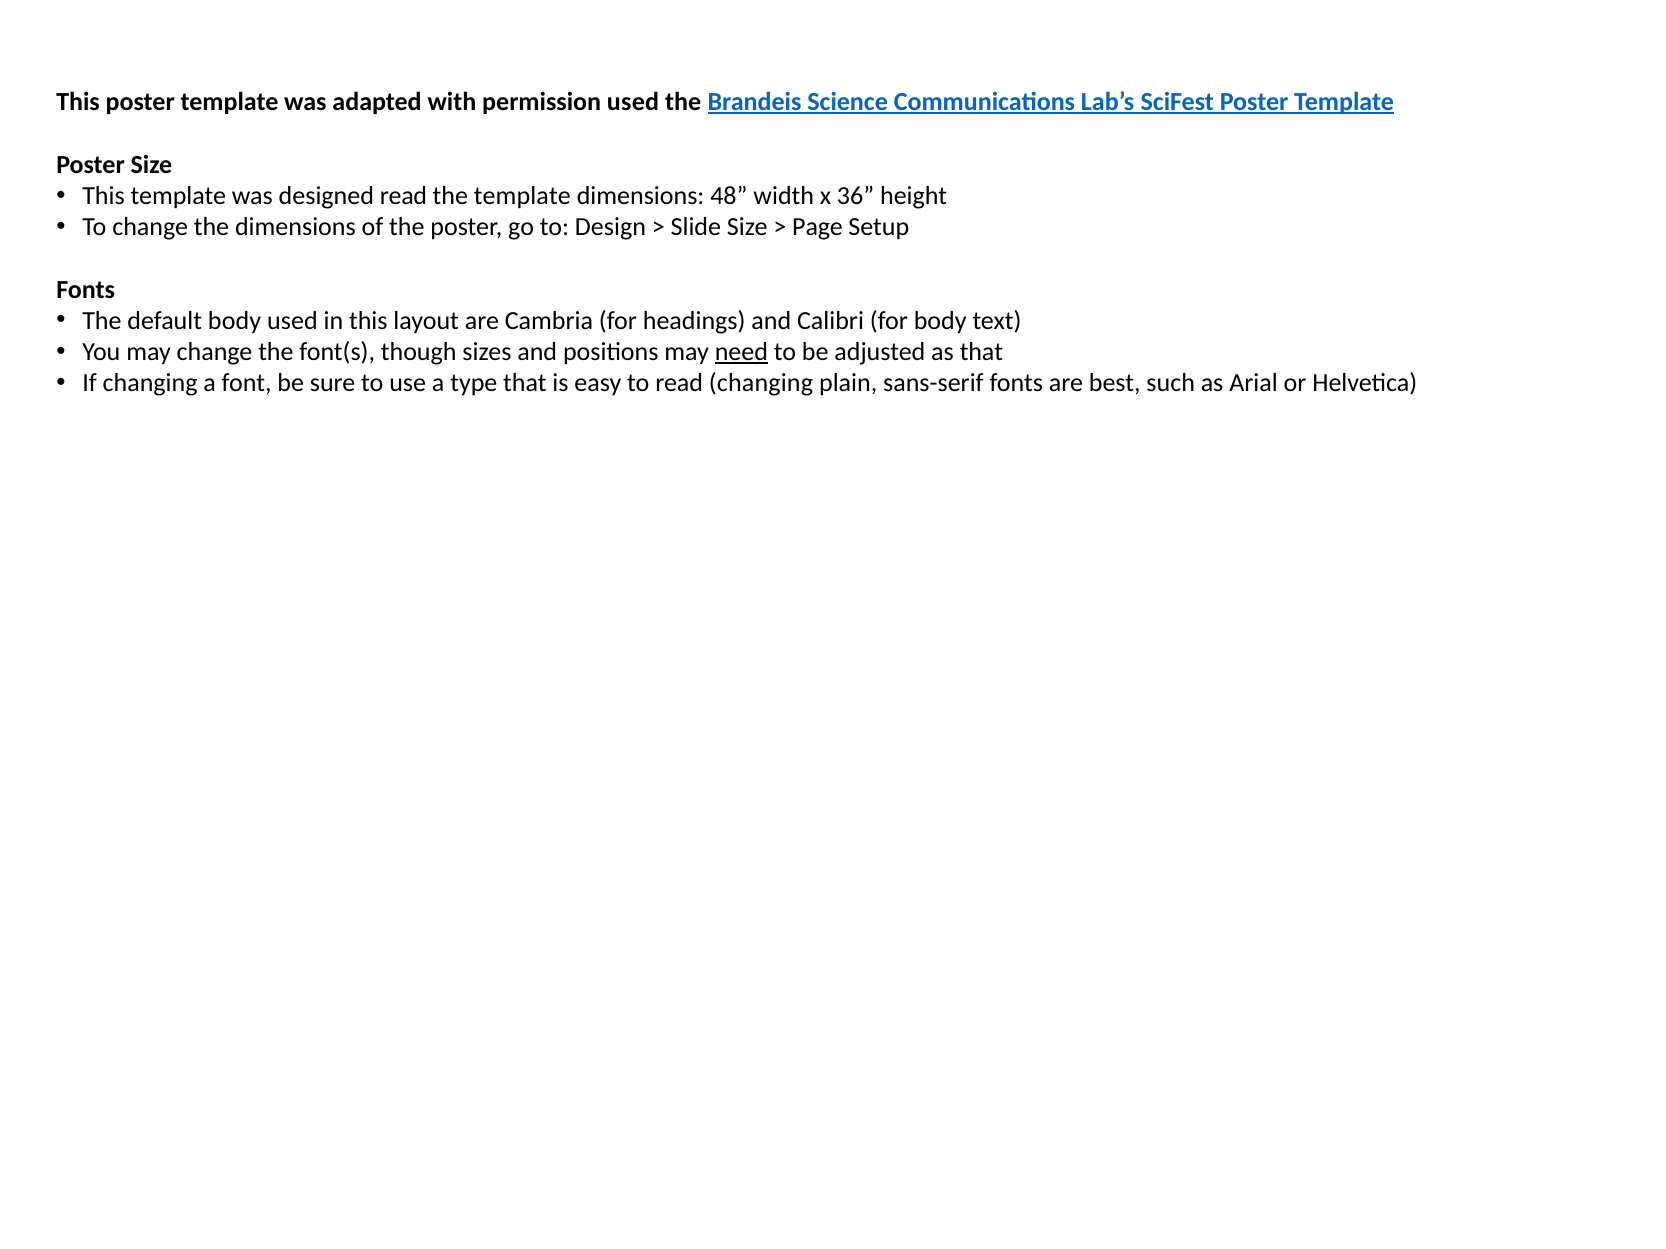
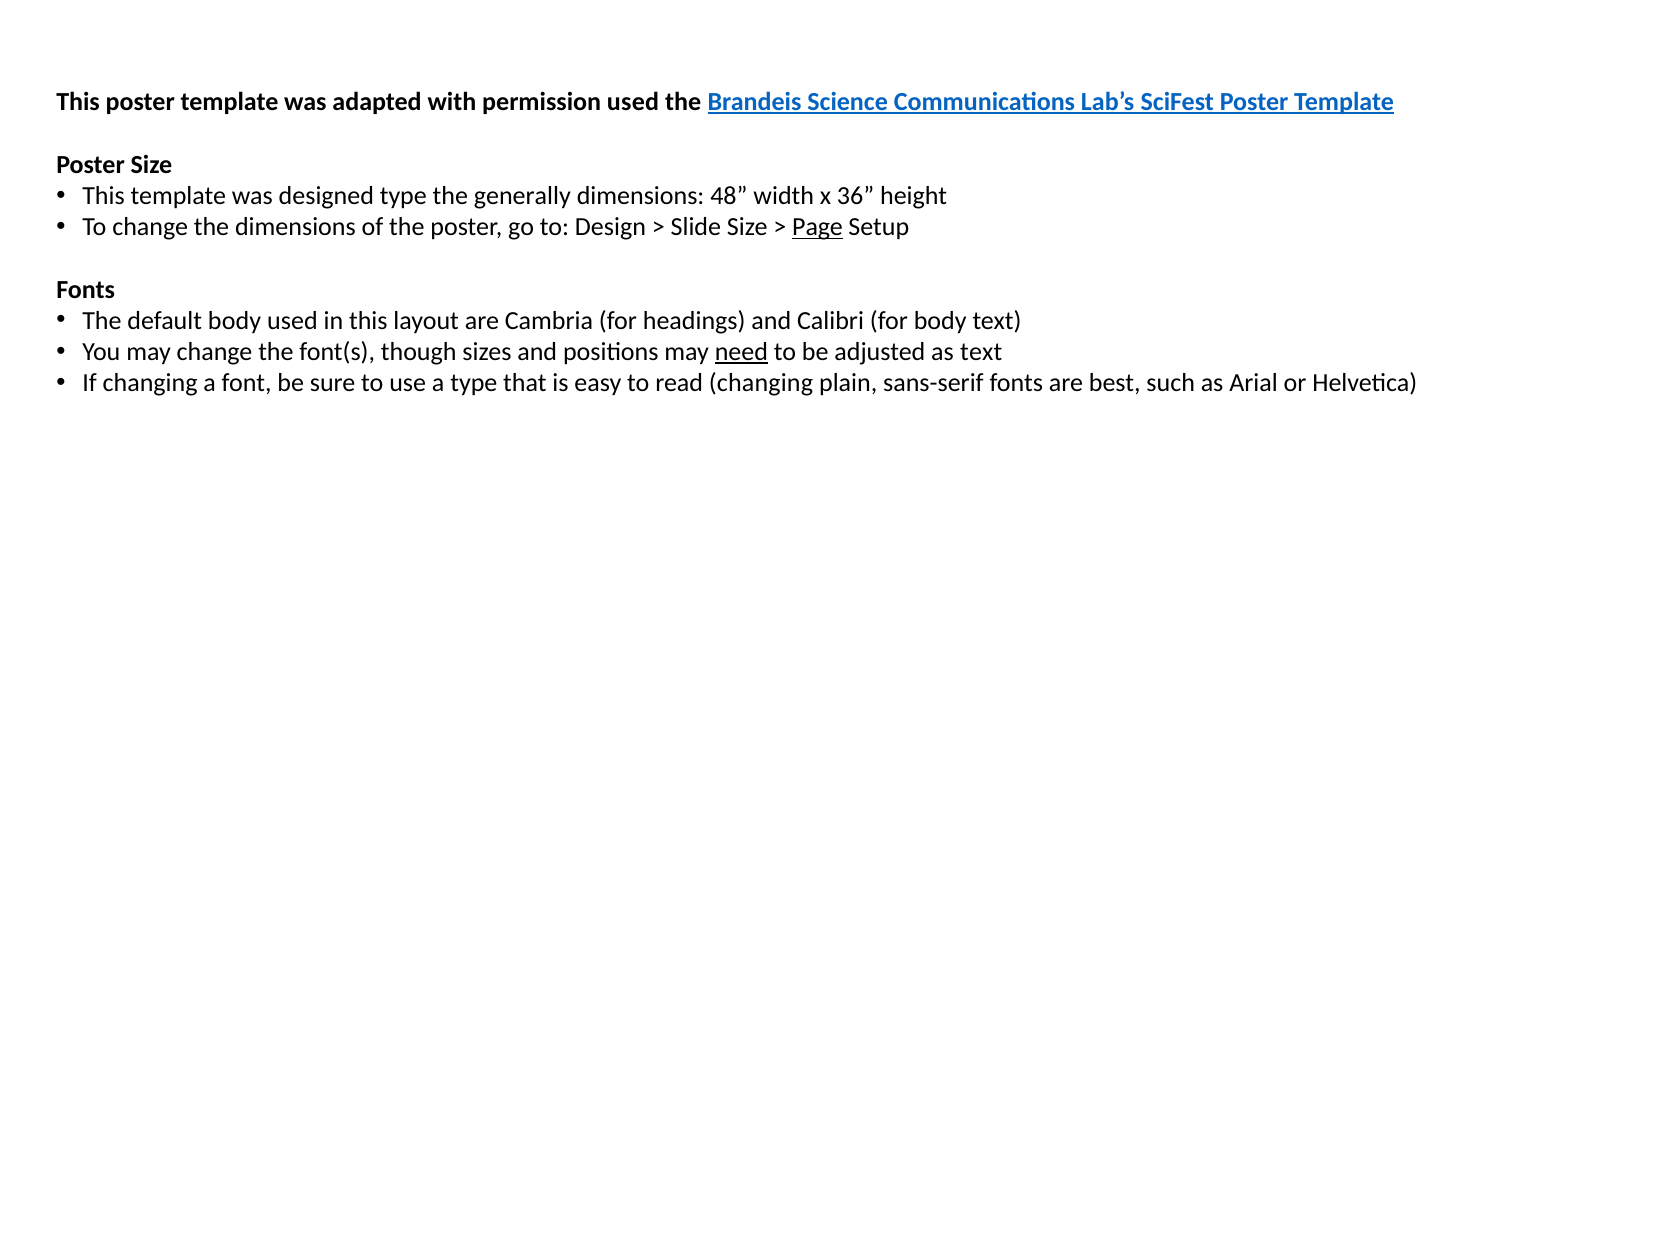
designed read: read -> type (403, 196)
the template: template -> generally (522, 196)
Page underline: none -> present (818, 227)
as that: that -> text (981, 352)
